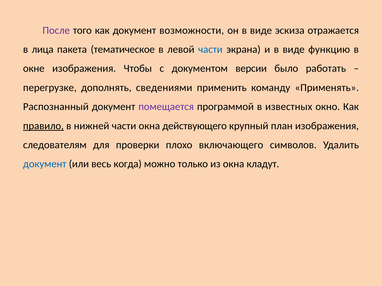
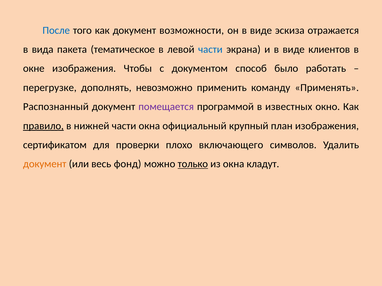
После colour: purple -> blue (56, 30)
лица: лица -> вида (43, 49)
функцию: функцию -> клиентов (329, 49)
версии: версии -> способ (251, 69)
сведениями: сведениями -> невозможно (164, 88)
действующего: действующего -> официальный (195, 126)
следователям: следователям -> сертификатом (55, 145)
документ colour: blue -> orange (45, 164)
когда: когда -> фонд (128, 164)
только underline: none -> present (193, 164)
